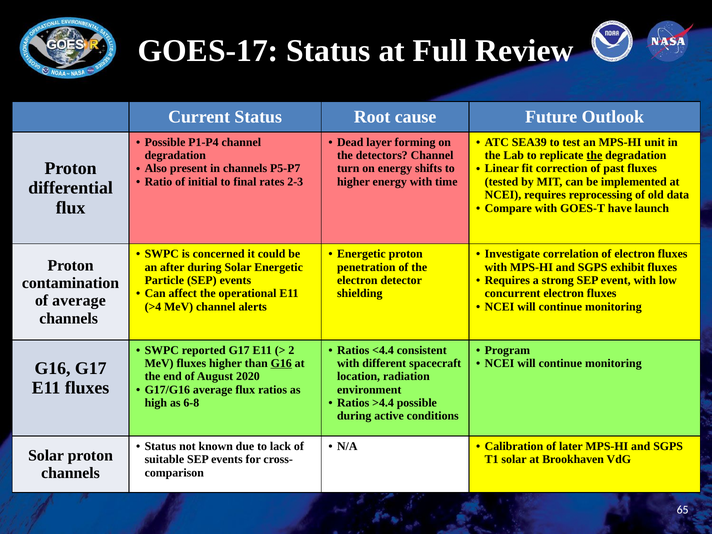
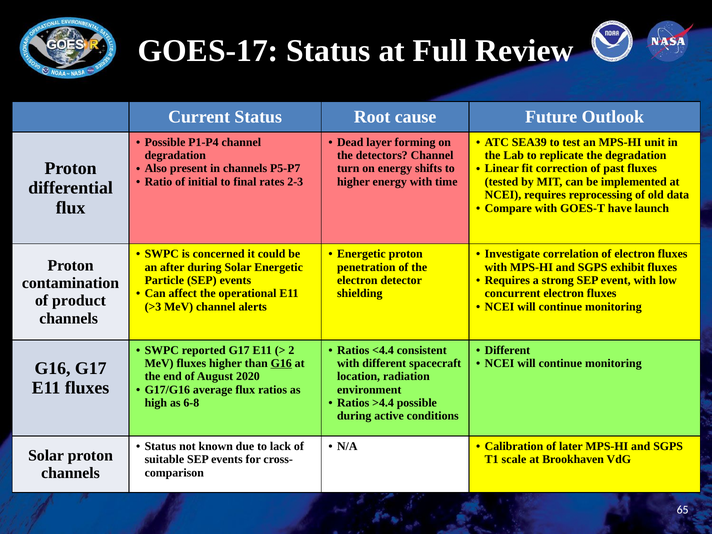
the underline: present -> none (594, 155)
of average: average -> product (79, 301)
>4: >4 -> >3 (153, 307)
Program: Program -> Different (507, 350)
T1 solar: solar -> scale (514, 459)
